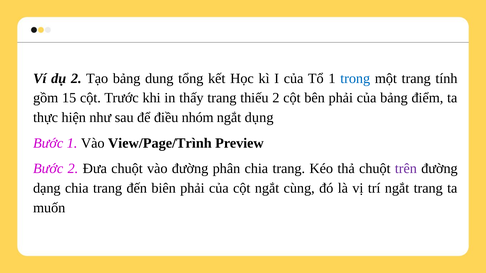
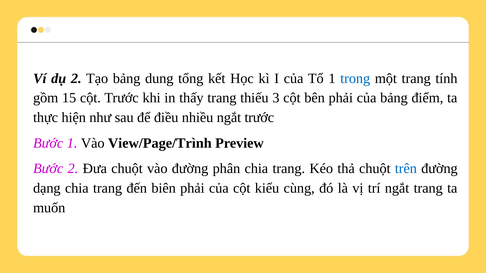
thiếu 2: 2 -> 3 (276, 98)
nhóm: nhóm -> nhiều (198, 118)
ngắt dụng: dụng -> trước (259, 118)
trên colour: purple -> blue (406, 169)
cột ngắt: ngắt -> kiểu (267, 188)
